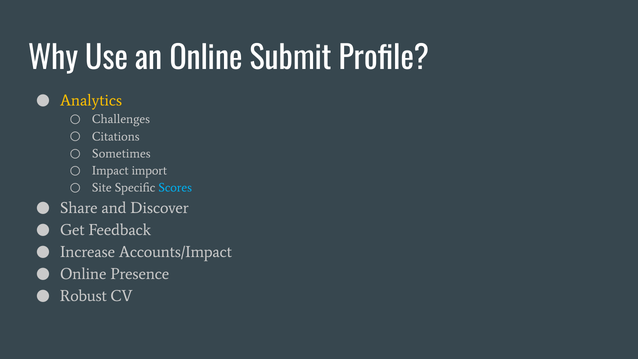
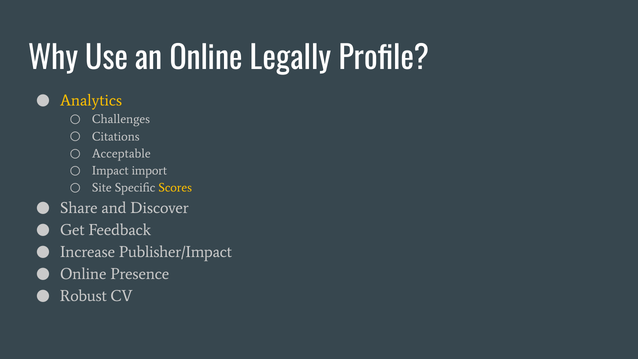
Submit: Submit -> Legally (291, 59)
Sometimes: Sometimes -> Acceptable (121, 154)
Scores colour: light blue -> yellow (175, 188)
Accounts/Impact: Accounts/Impact -> Publisher/Impact (175, 252)
